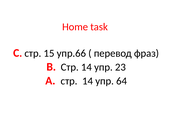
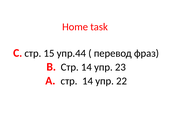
упр.66: упр.66 -> упр.44 (71, 53)
64: 64 -> 22 (122, 81)
